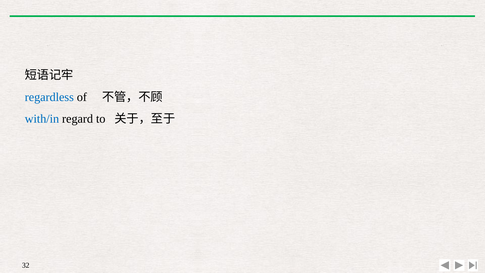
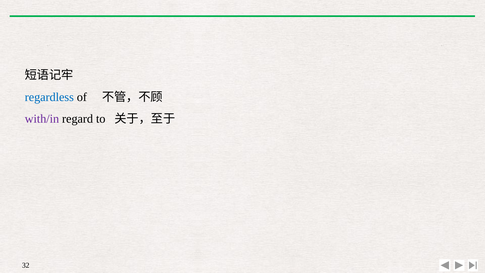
with/in colour: blue -> purple (42, 119)
